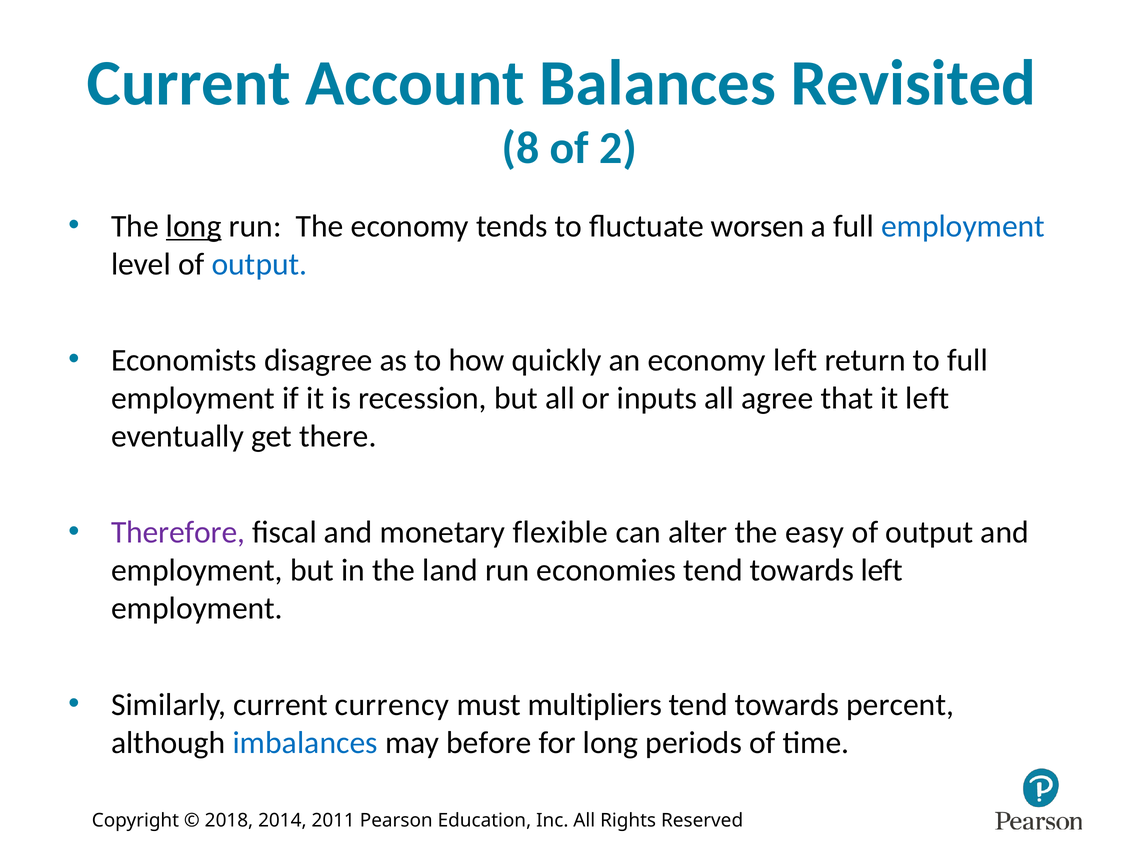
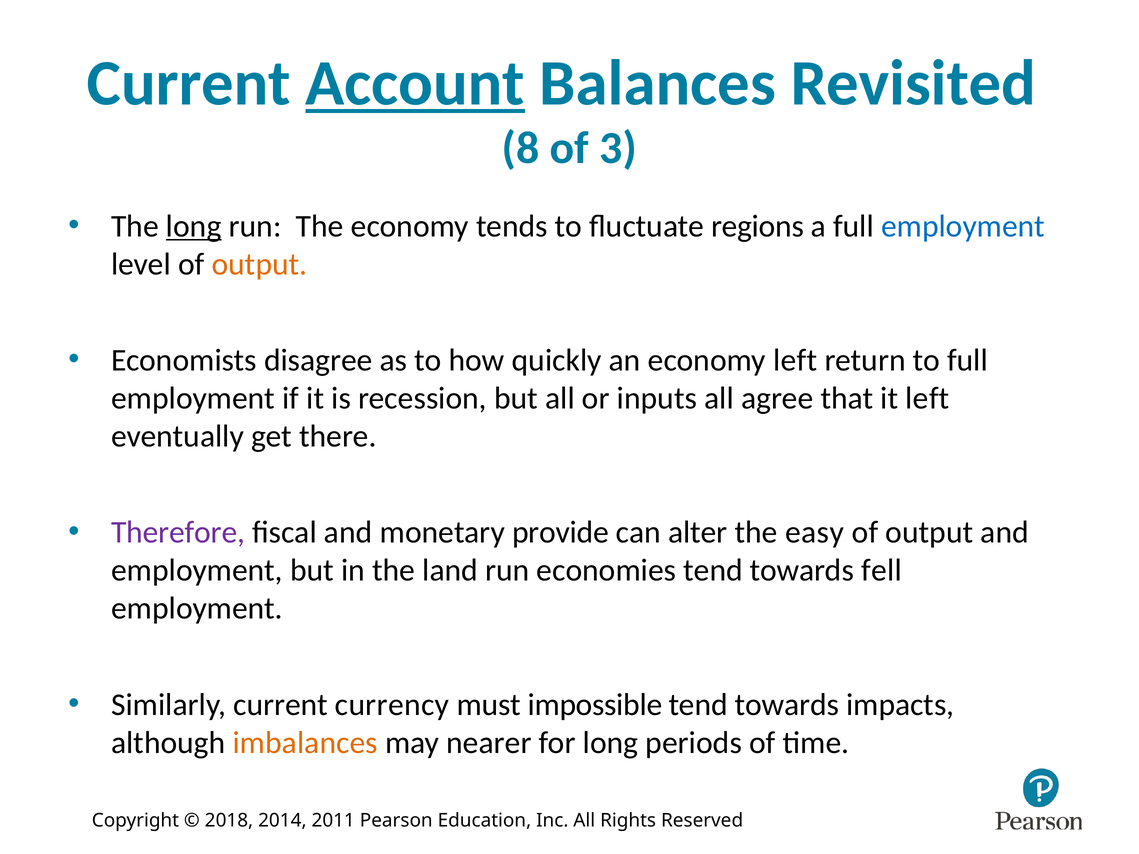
Account underline: none -> present (415, 83)
2: 2 -> 3 (618, 148)
worsen: worsen -> regions (758, 226)
output colour: blue -> orange (260, 264)
flexible: flexible -> provide (561, 533)
towards left: left -> fell (881, 571)
multipliers: multipliers -> impossible (595, 705)
percent: percent -> impacts (900, 705)
imbalances colour: blue -> orange (305, 743)
before: before -> nearer (489, 743)
